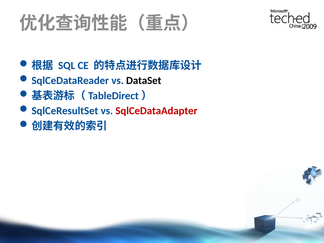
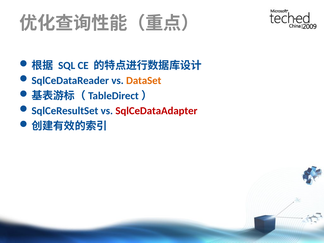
DataSet colour: black -> orange (144, 81)
